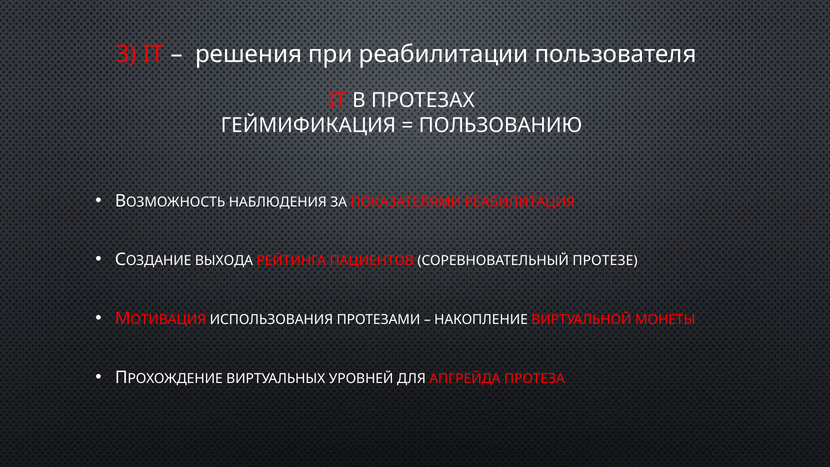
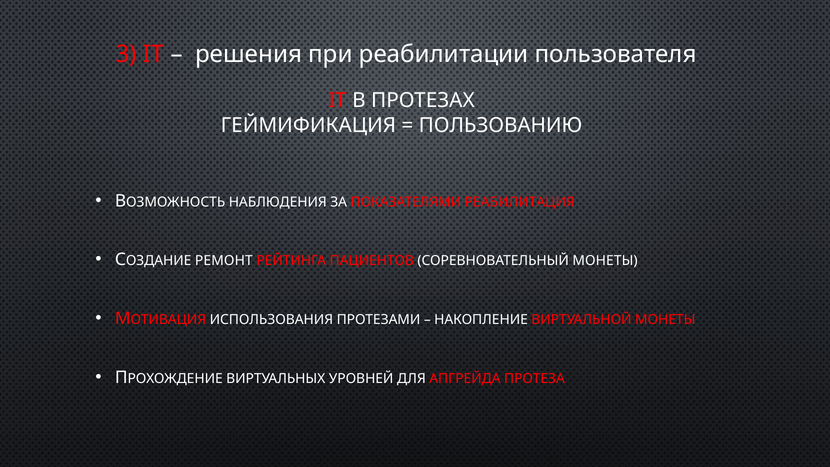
ВЫХОДА: ВЫХОДА -> РЕМОНТ (224, 261)
СОРЕВНОВАТЕЛЬНЫЙ ПРОТЕЗЕ: ПРОТЕЗЕ -> МОНЕТЫ (605, 261)
